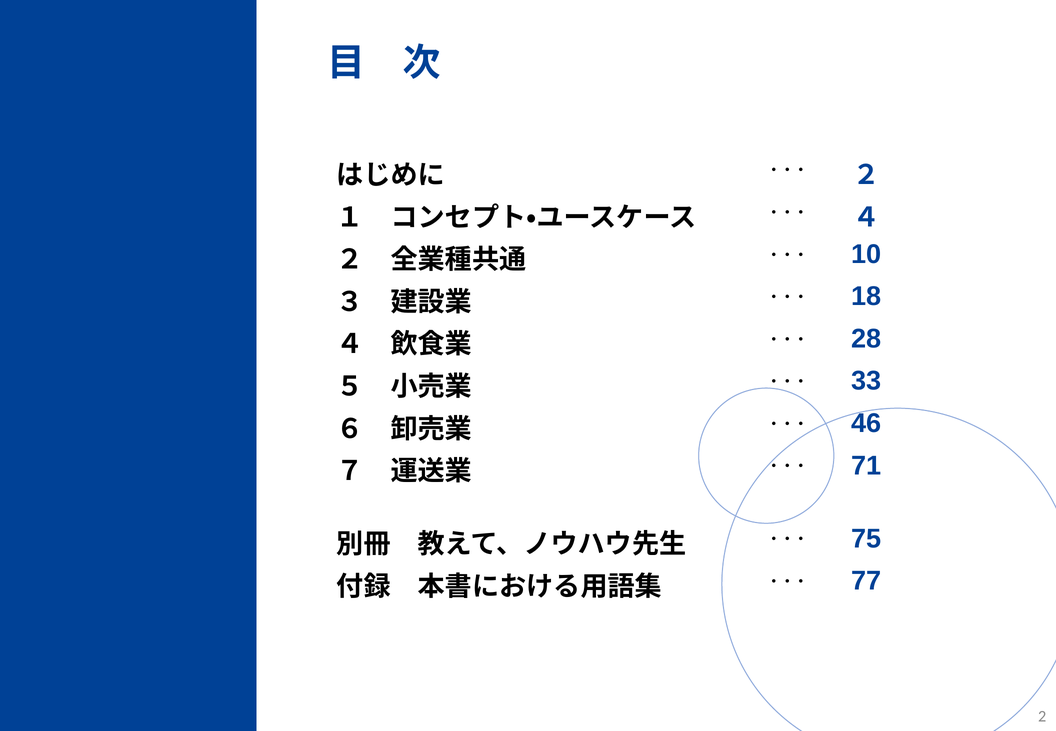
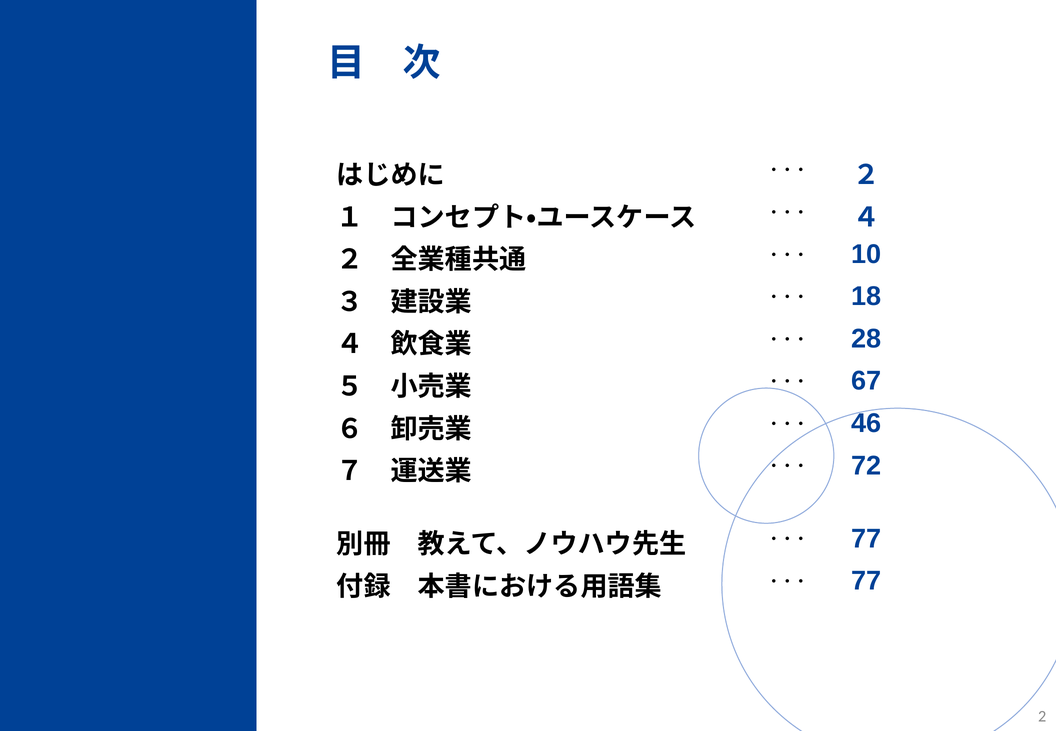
33: 33 -> 67 (866, 381)
71: 71 -> 72 (866, 466)
75: 75 -> 77 (866, 539)
